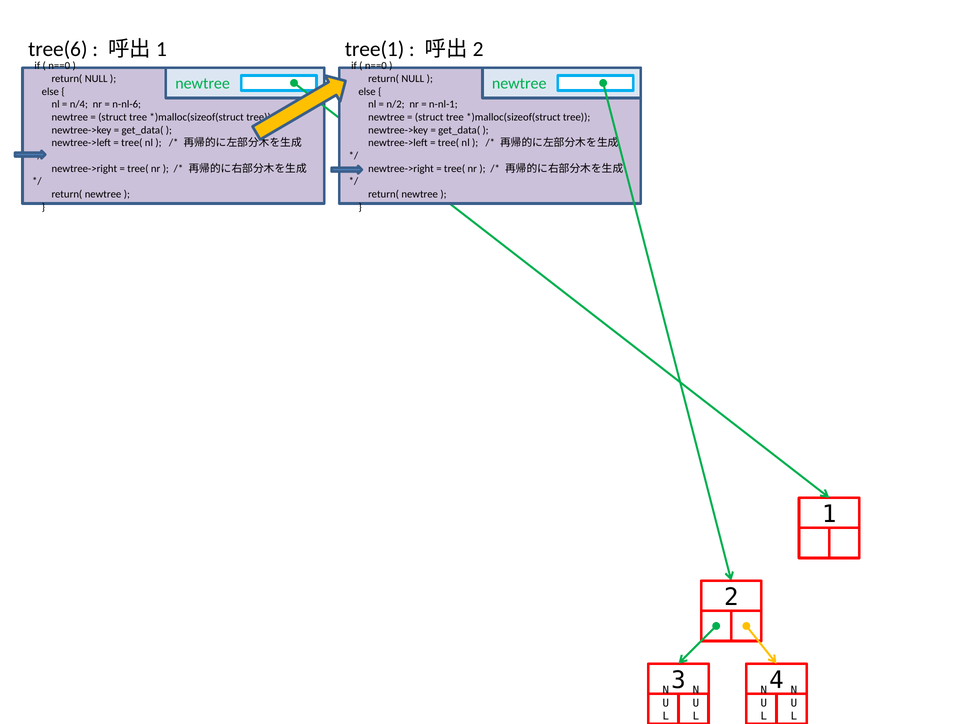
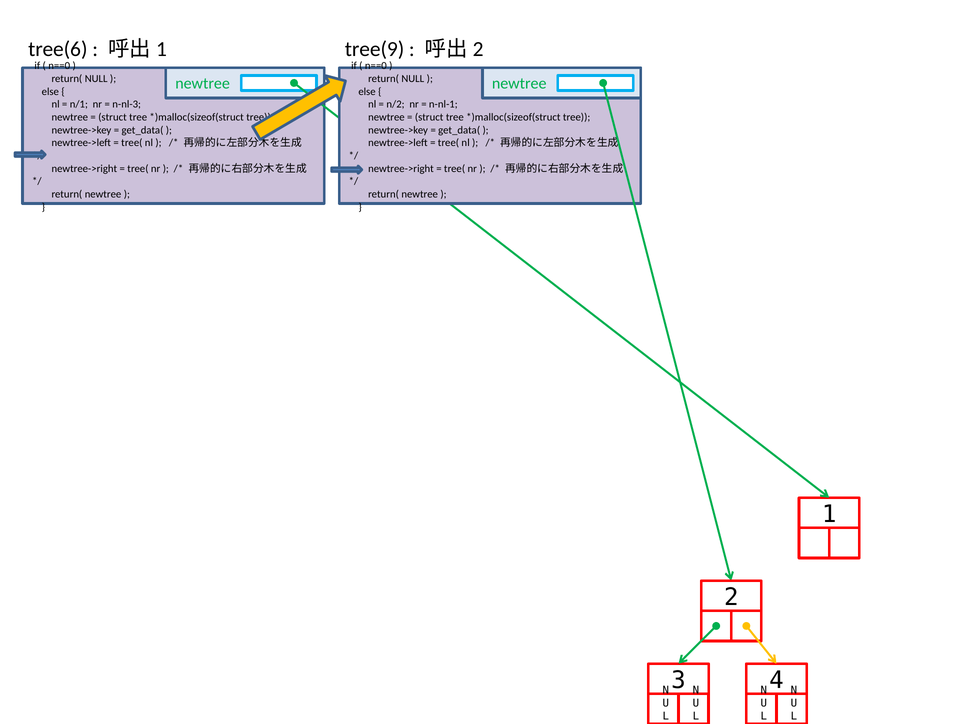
tree(1: tree(1 -> tree(9 (375, 49)
n/4: n/4 -> n/1 (79, 104)
n-nl-6: n-nl-6 -> n-nl-3 (127, 104)
